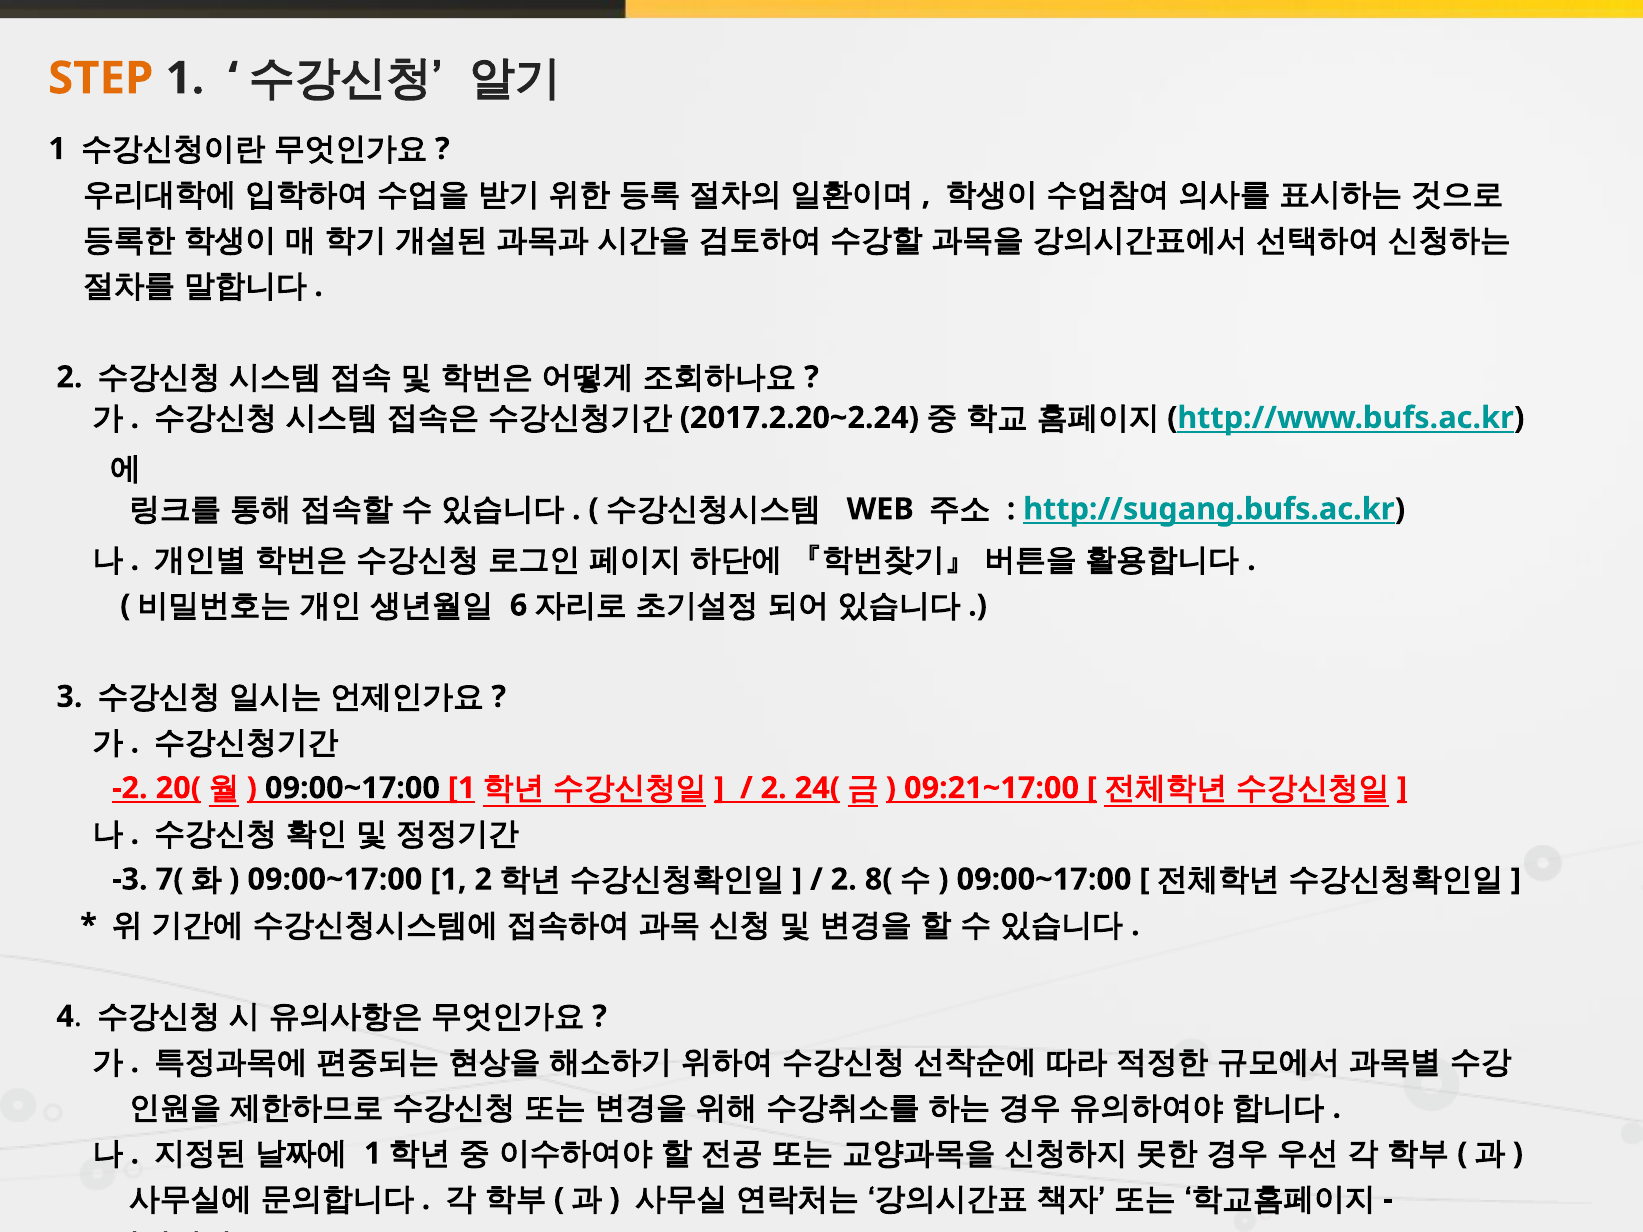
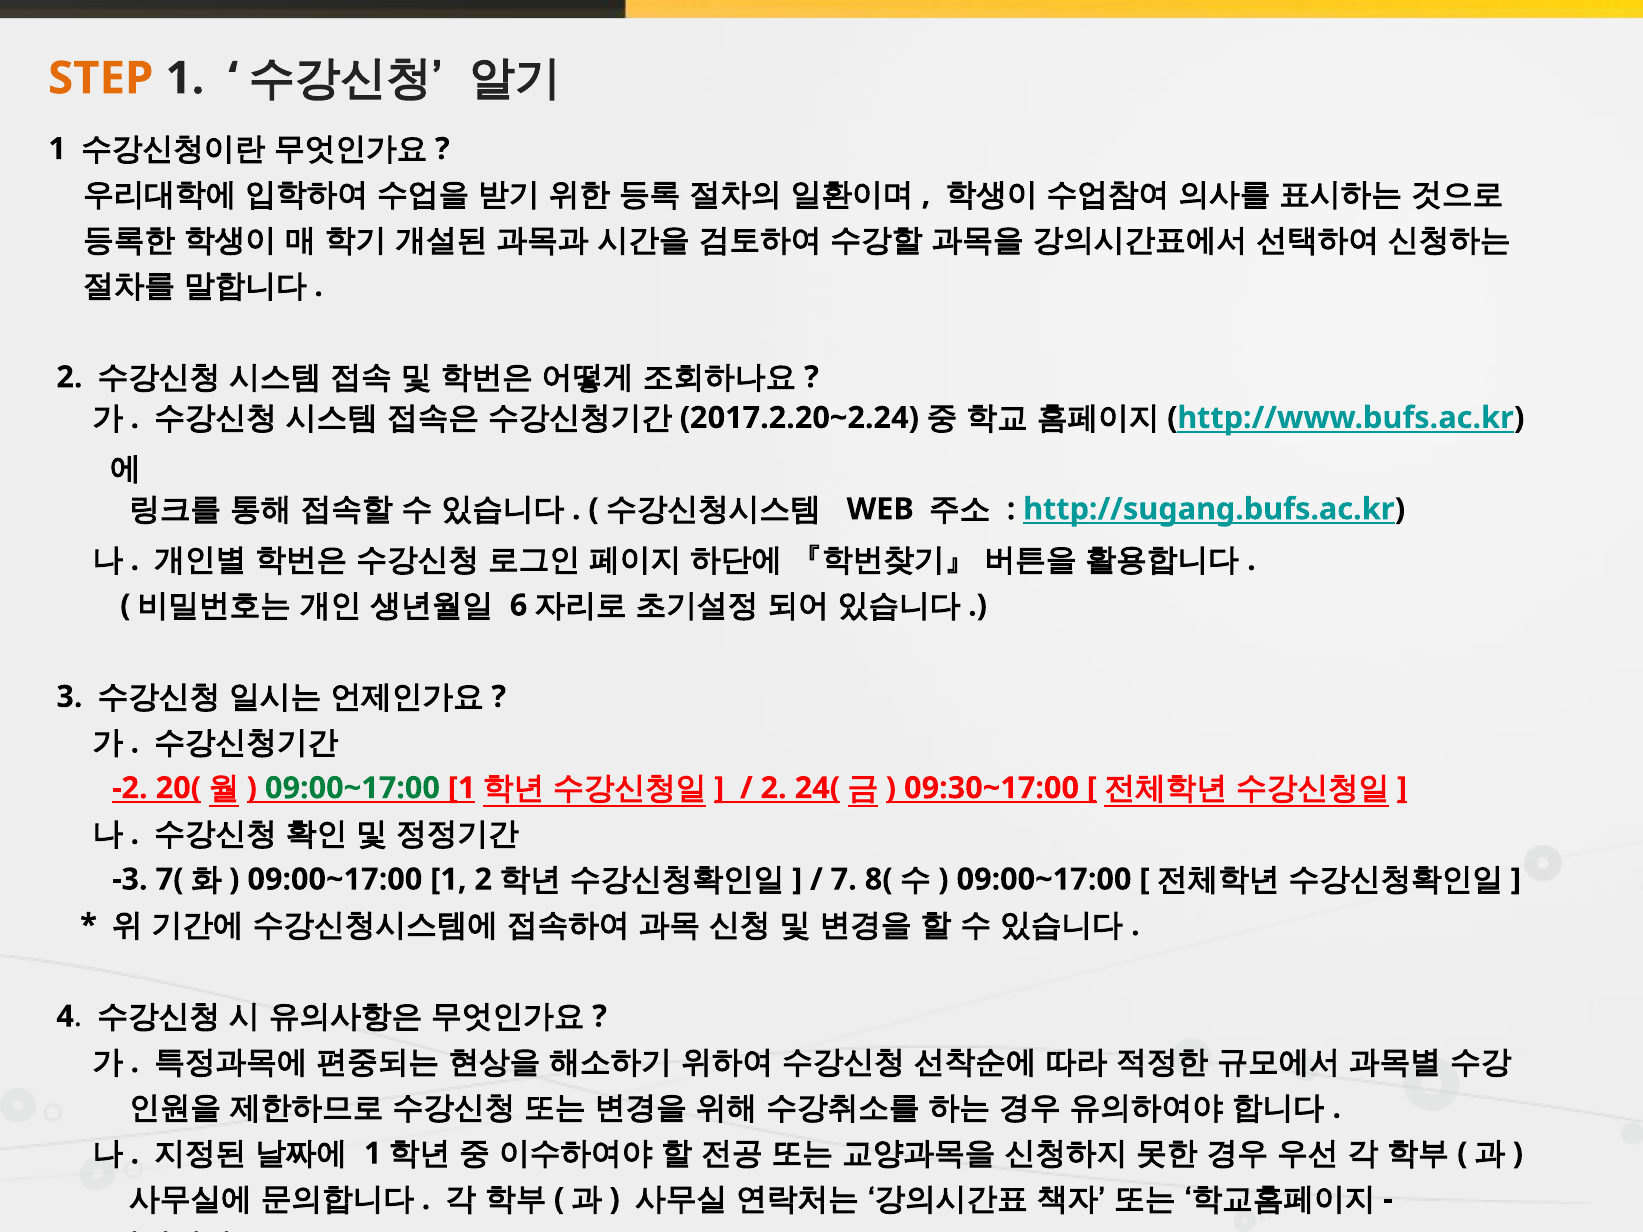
09:00~17:00 colour: black -> green (352, 788)
09:21~17:00: 09:21~17:00 -> 09:30~17:00 (992, 788)
2: 2 -> 7 (844, 880)
